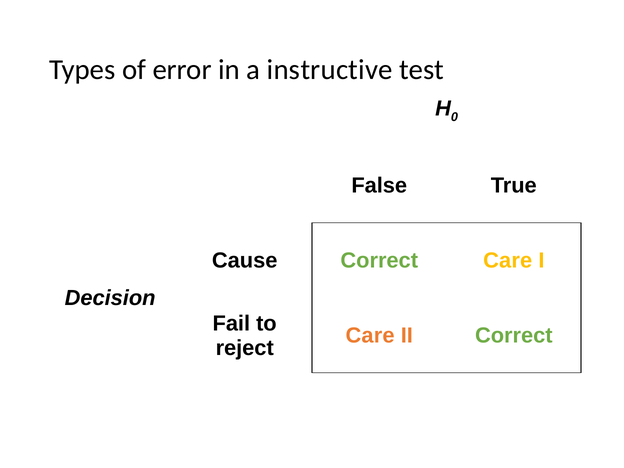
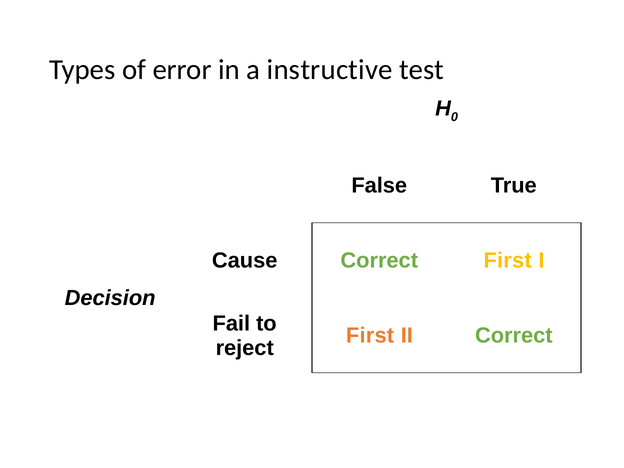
Correct Care: Care -> First (508, 261)
Care: Care -> First (370, 336)
